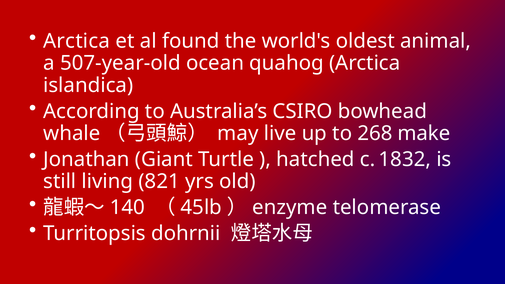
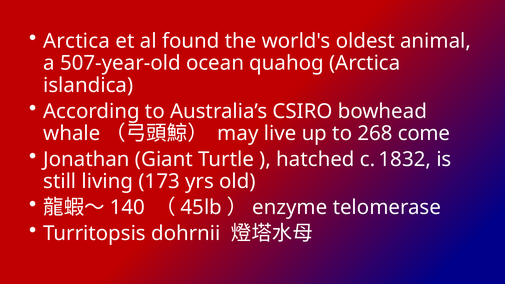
make: make -> come (424, 133)
821: 821 -> 173 (159, 182)
